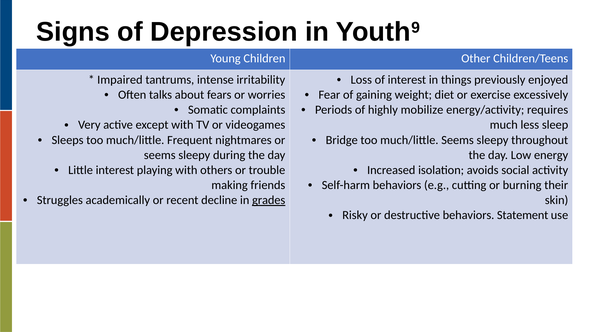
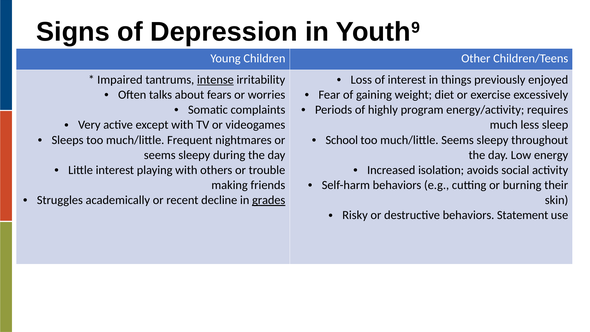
intense underline: none -> present (215, 80)
mobilize: mobilize -> program (422, 110)
Bridge: Bridge -> School (342, 140)
